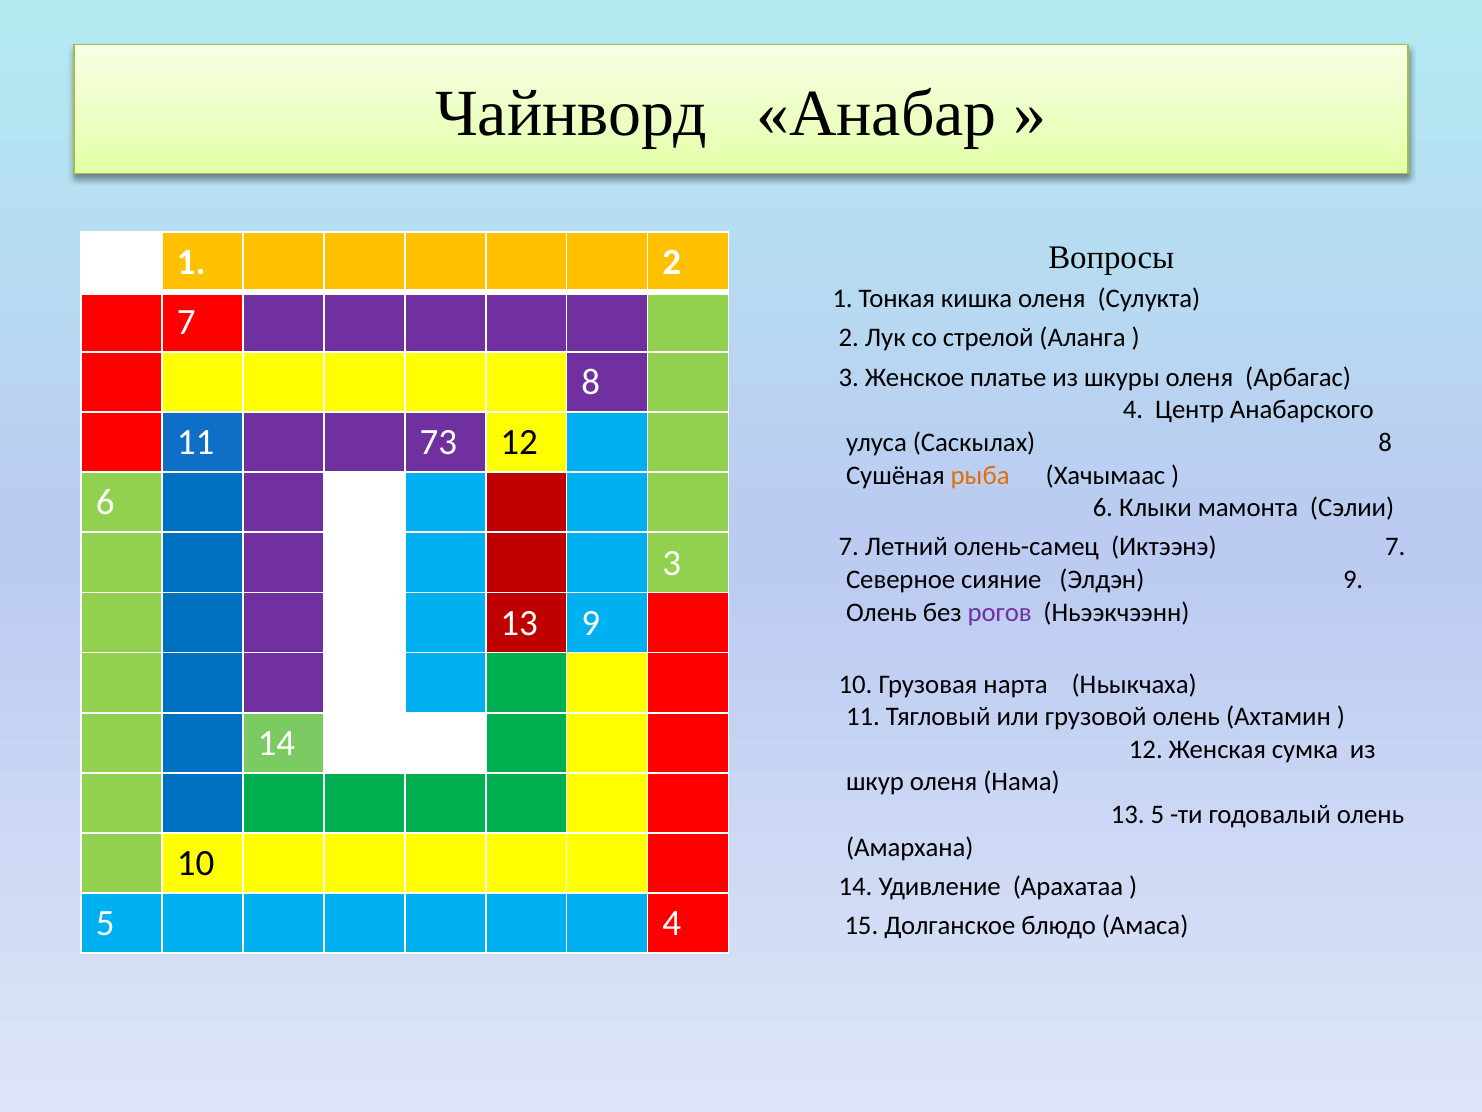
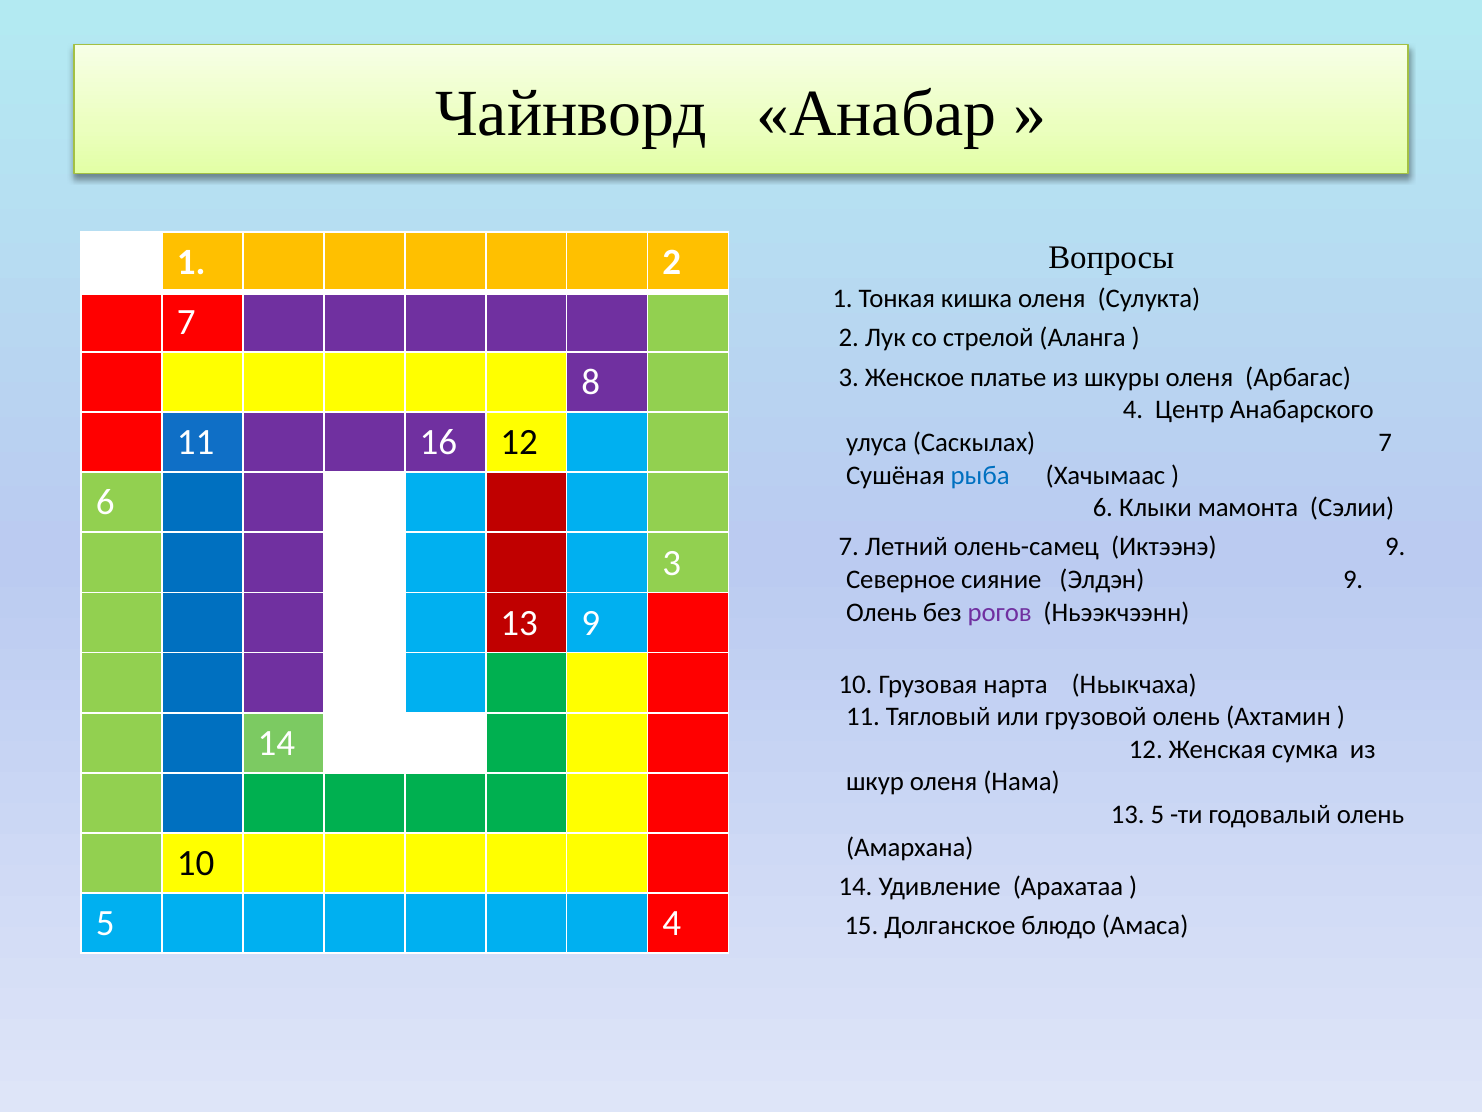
73: 73 -> 16 (438, 442)
Саскылах 8: 8 -> 7 (1385, 442)
рыба colour: orange -> blue (980, 475)
Иктээнэ 7: 7 -> 9 (1395, 547)
